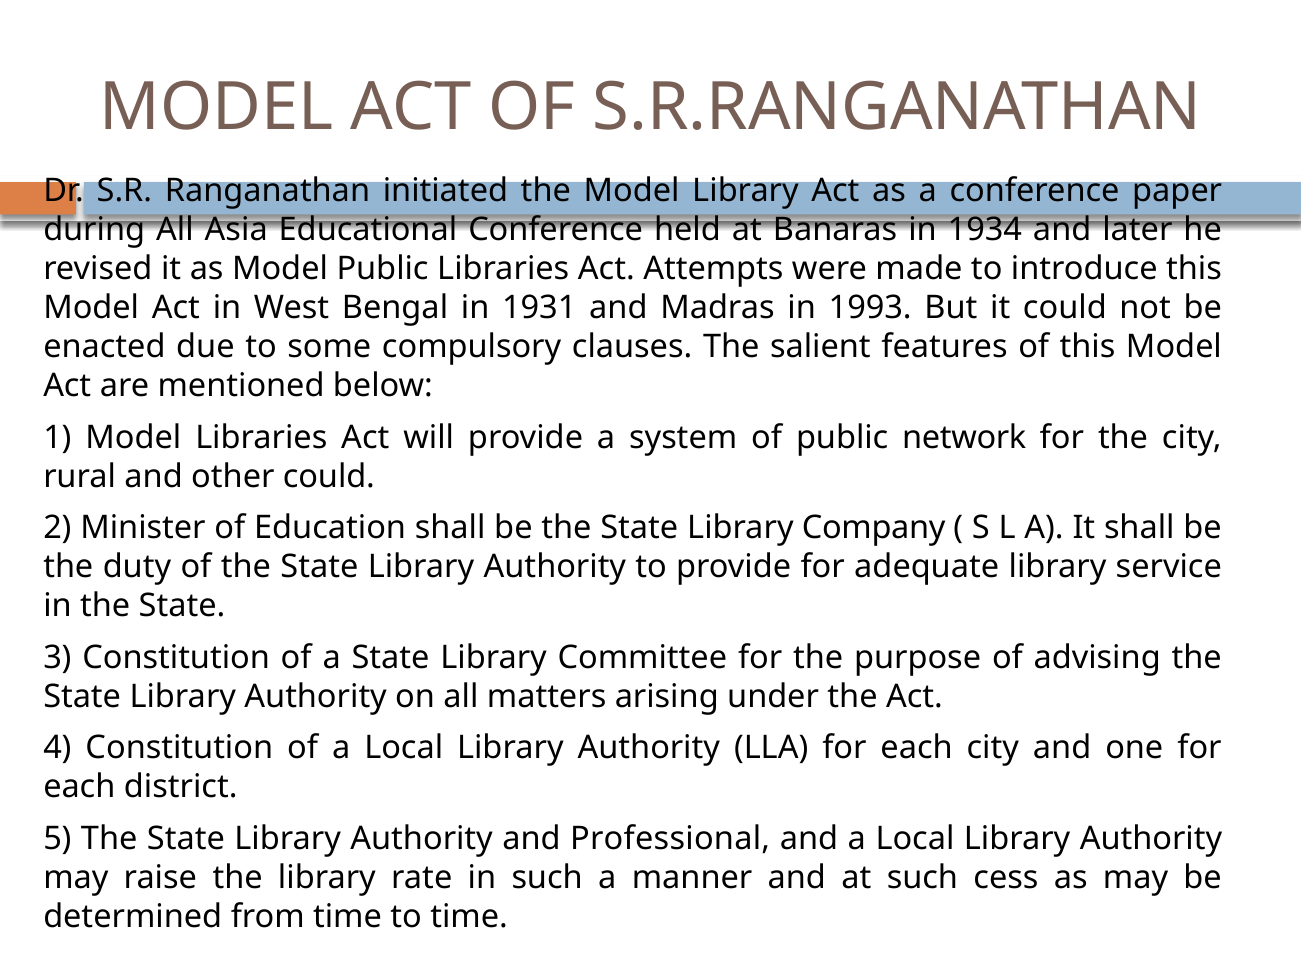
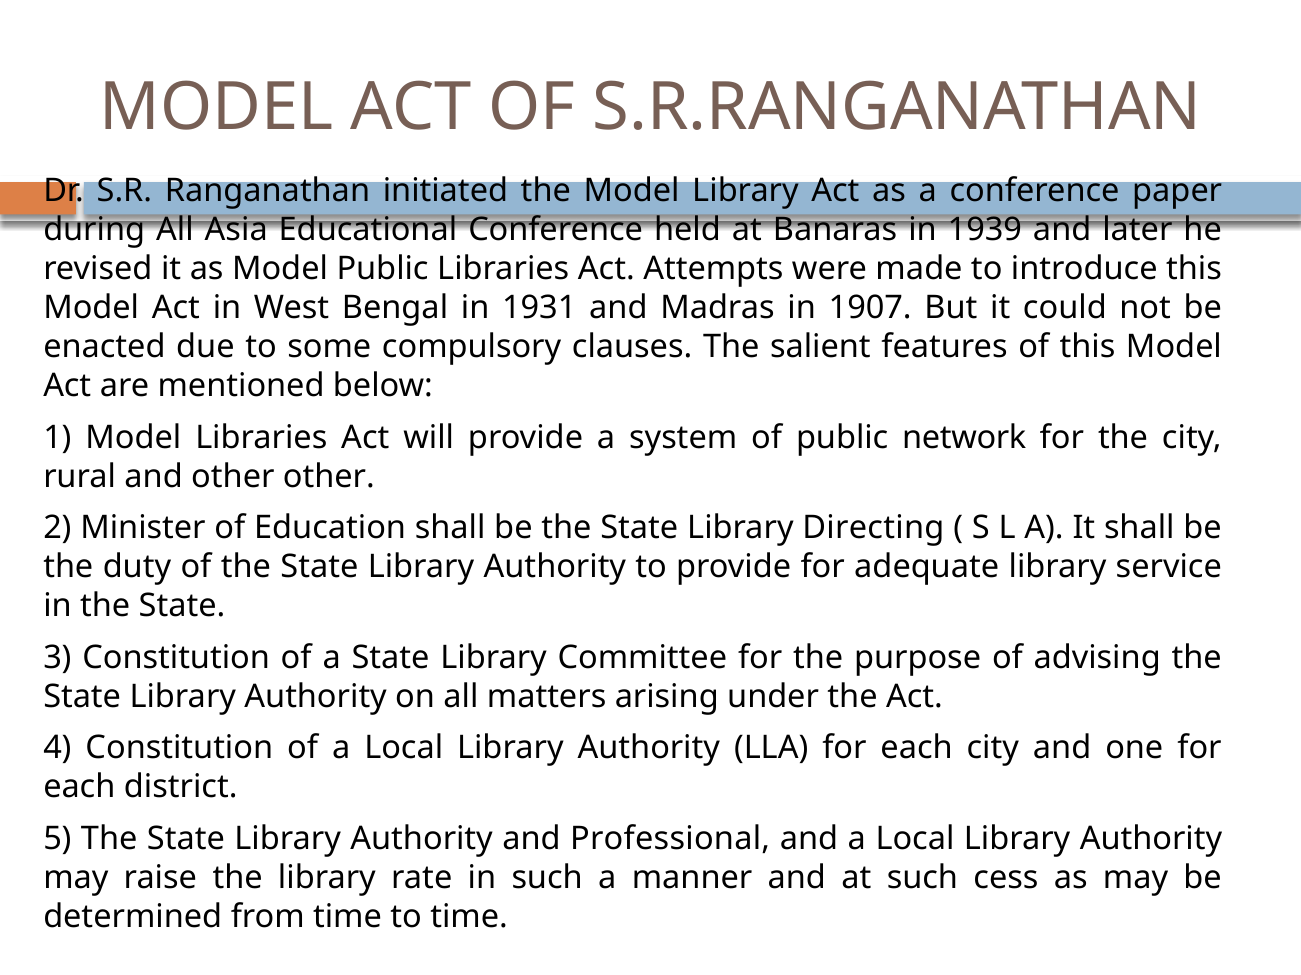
1934: 1934 -> 1939 (985, 230)
1993: 1993 -> 1907 (870, 308)
other could: could -> other (329, 477)
Company: Company -> Directing (873, 528)
